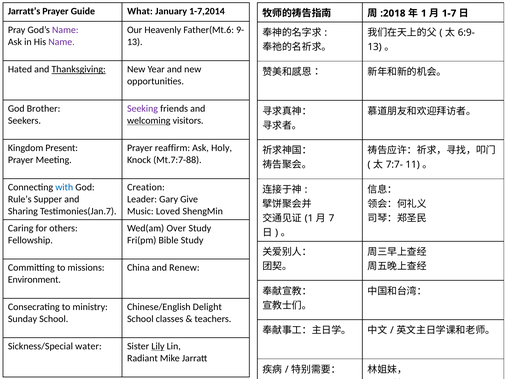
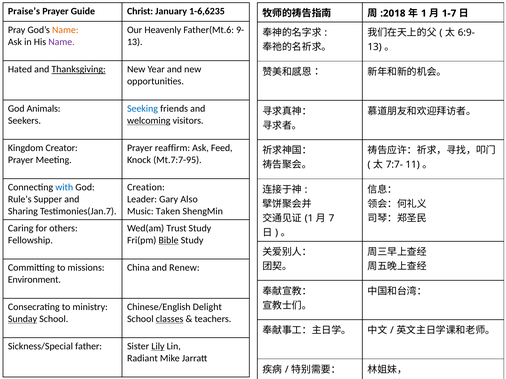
Jarratt’s: Jarratt’s -> Praise’s (24, 11)
What: What -> Christ (140, 11)
1-7,2014: 1-7,2014 -> 1-6,6235 (207, 11)
Name colour: purple -> orange (65, 30)
Brother: Brother -> Animals (44, 109)
Seeking colour: purple -> blue (143, 109)
Present: Present -> Creator (62, 148)
Holy: Holy -> Feed (222, 148)
Mt.7:7-88: Mt.7:7-88 -> Mt.7:7-95 (177, 160)
Give: Give -> Also (189, 200)
Loved: Loved -> Taken (168, 212)
Over: Over -> Trust (176, 229)
Bible underline: none -> present (169, 241)
Sunday underline: none -> present (23, 319)
classes underline: none -> present (170, 319)
water: water -> father (89, 347)
